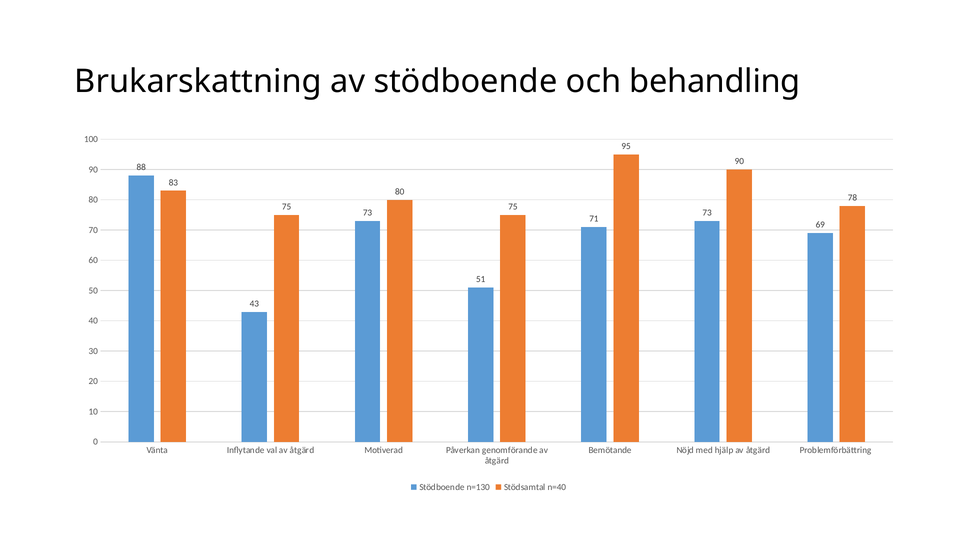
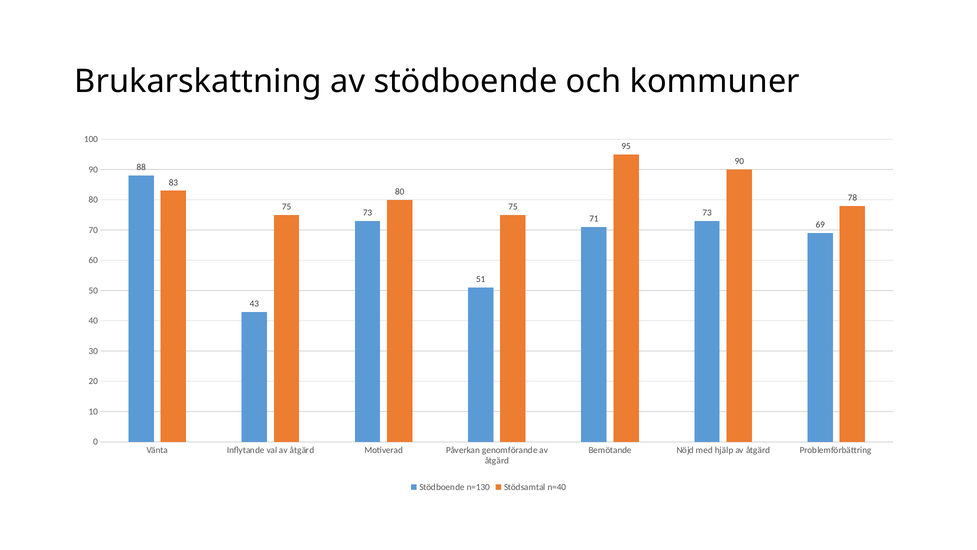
behandling: behandling -> kommuner (715, 81)
